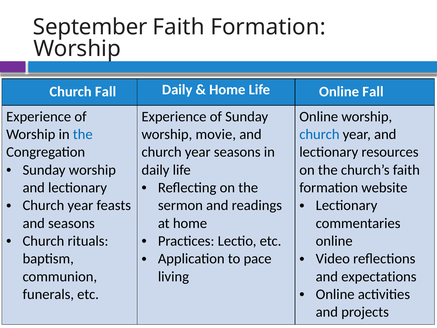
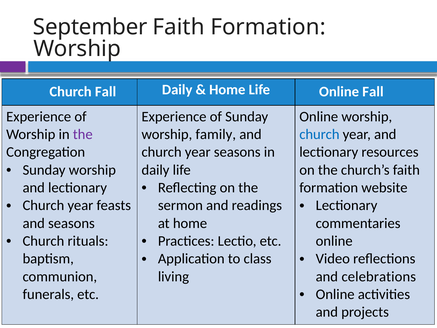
the colour: blue -> purple (83, 134)
movie: movie -> family (216, 134)
pace: pace -> class (258, 259)
expectations: expectations -> celebrations (379, 276)
